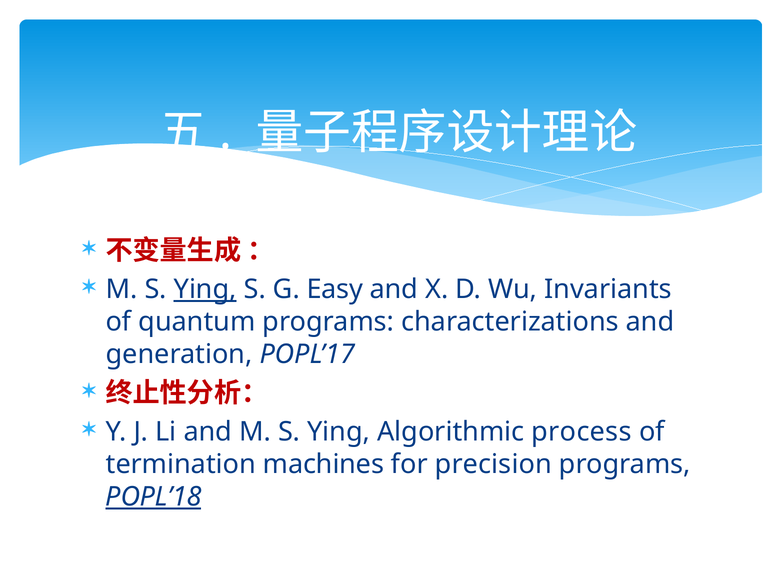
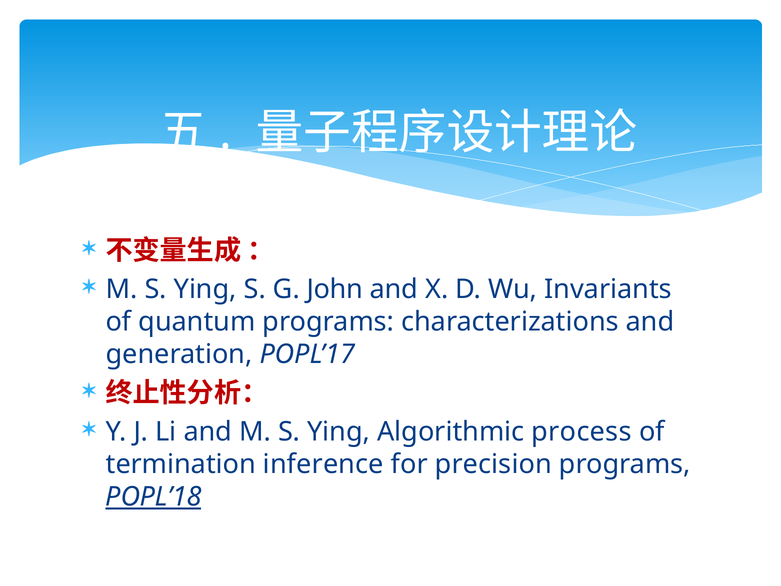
Ying underline: present -> none (205, 289)
Easy: Easy -> John (335, 289)
machines: machines -> inference (323, 464)
